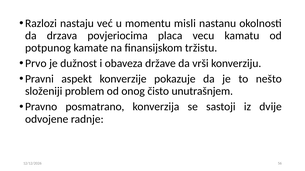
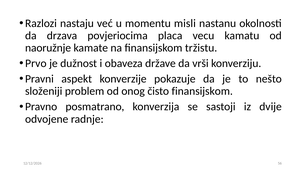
potpunog: potpunog -> naoružnje (48, 48)
čisto unutrašnjem: unutrašnjem -> finansijskom (202, 91)
